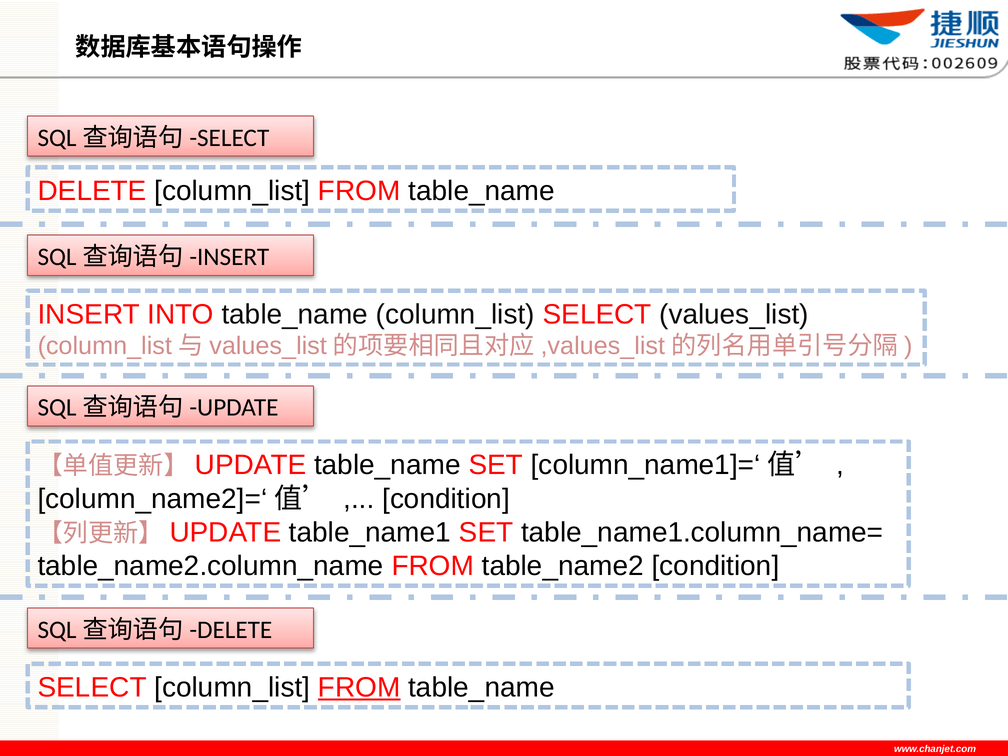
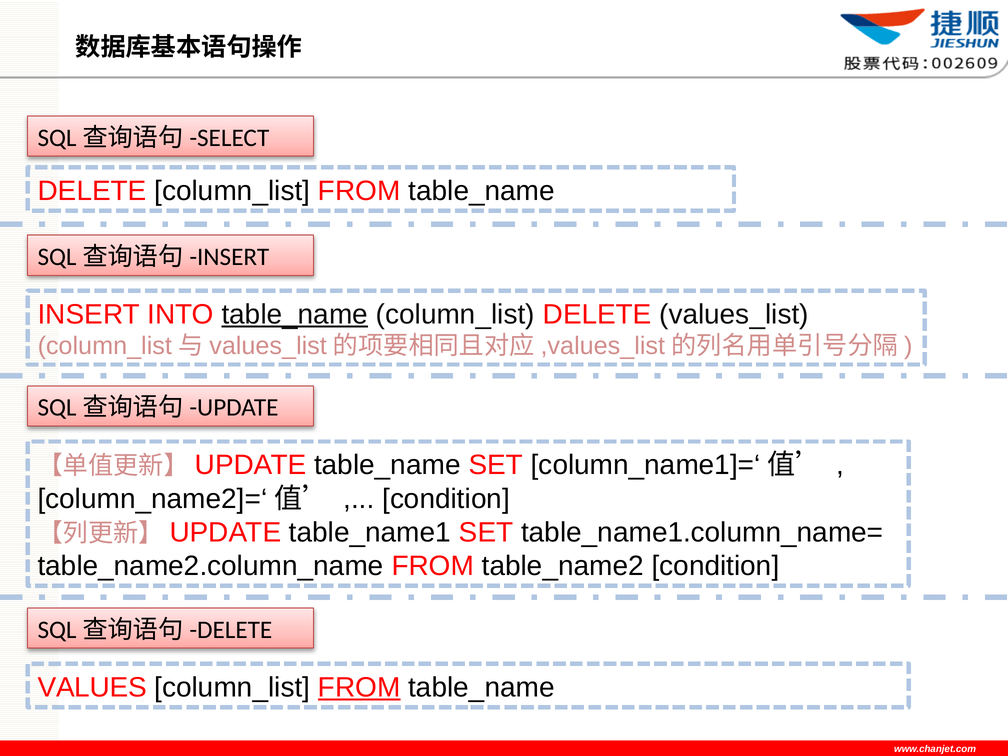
table_name underline: none -> present (295, 314)
column_list SELECT: SELECT -> DELETE (597, 314)
SELECT: SELECT -> VALUES (92, 688)
